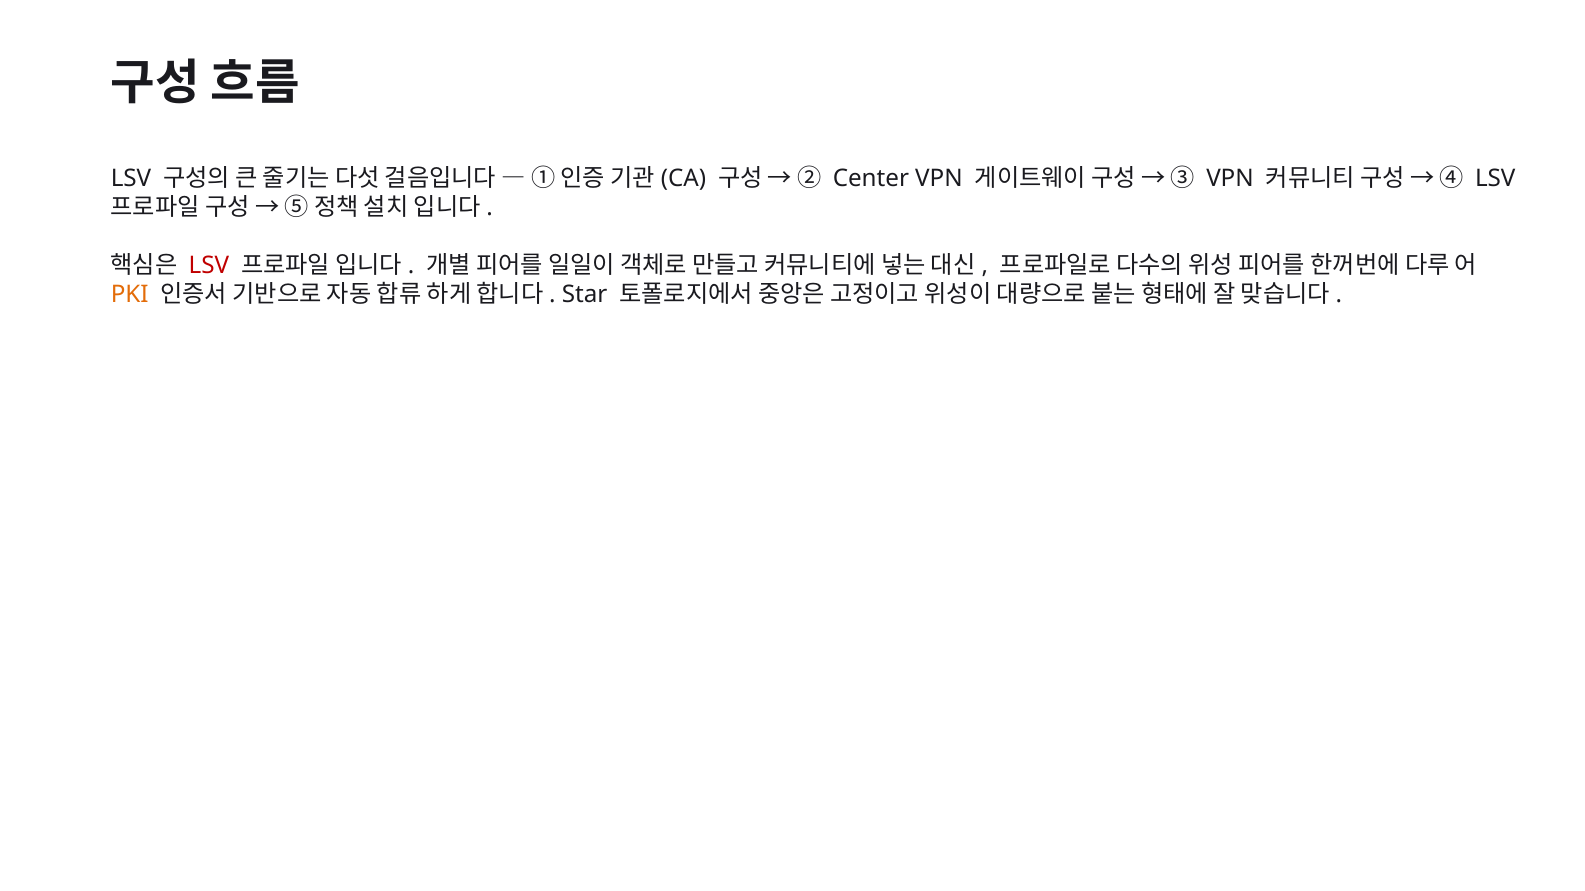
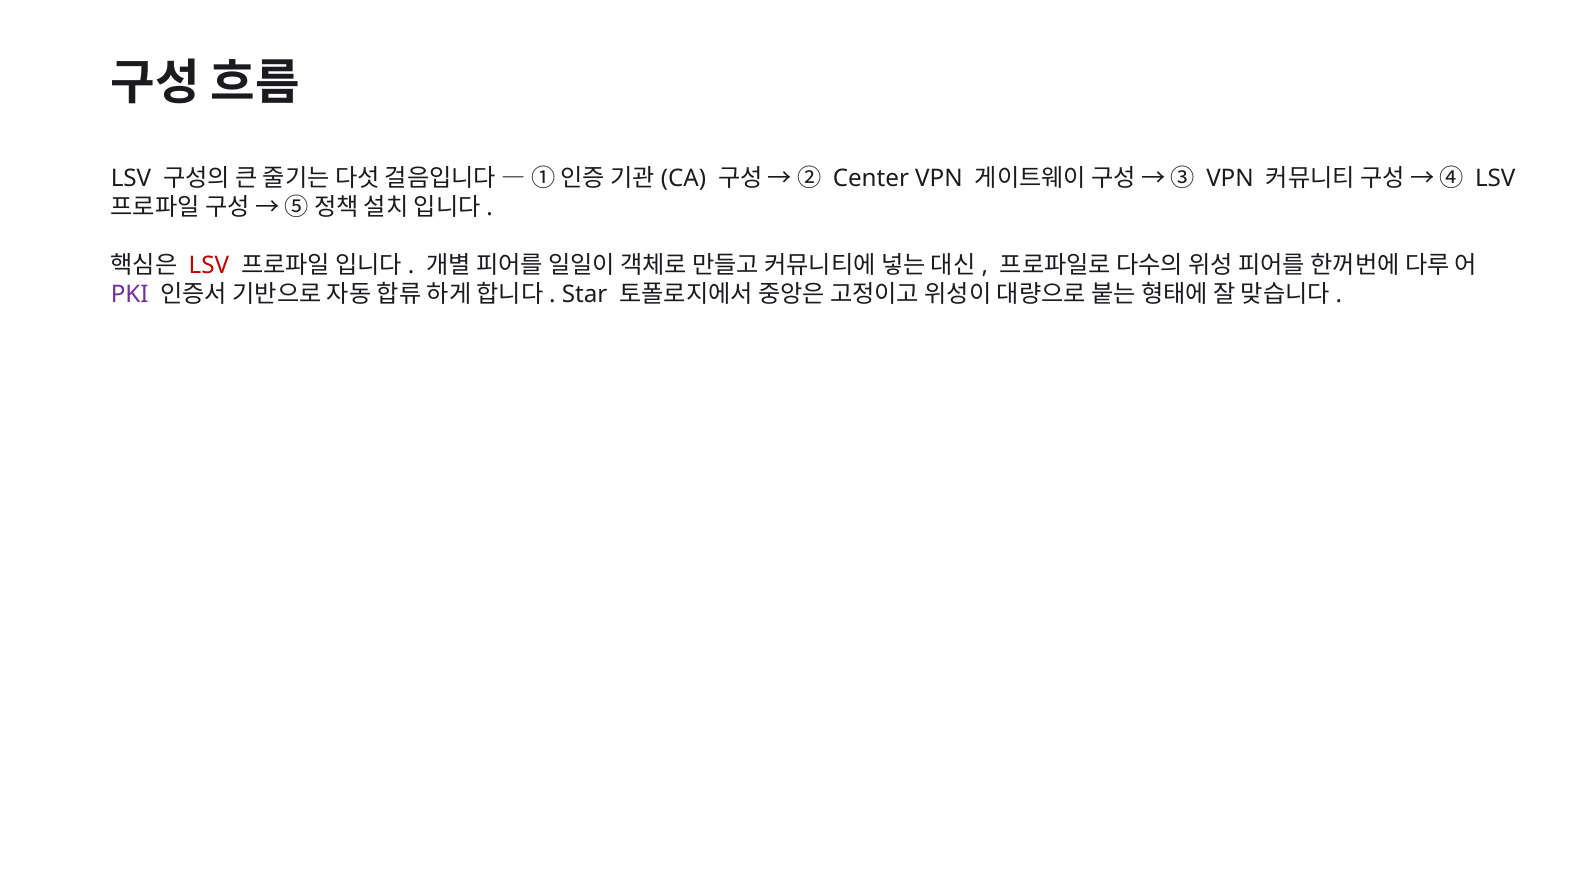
PKI colour: orange -> purple (130, 295)
